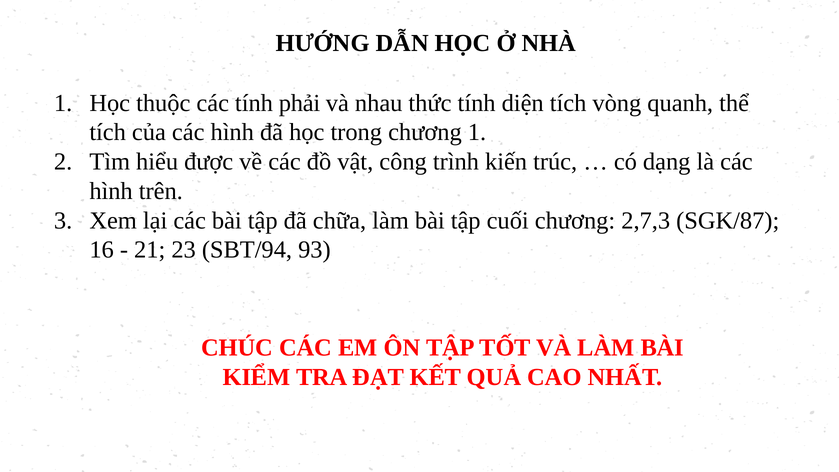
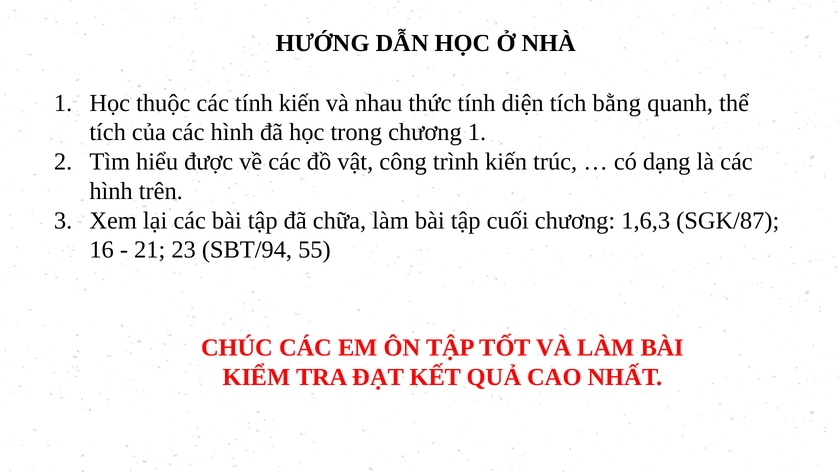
tính phải: phải -> kiến (299, 103)
vòng: vòng -> bằng (617, 103)
2,7,3: 2,7,3 -> 1,6,3 (646, 220)
93: 93 -> 55 (314, 250)
